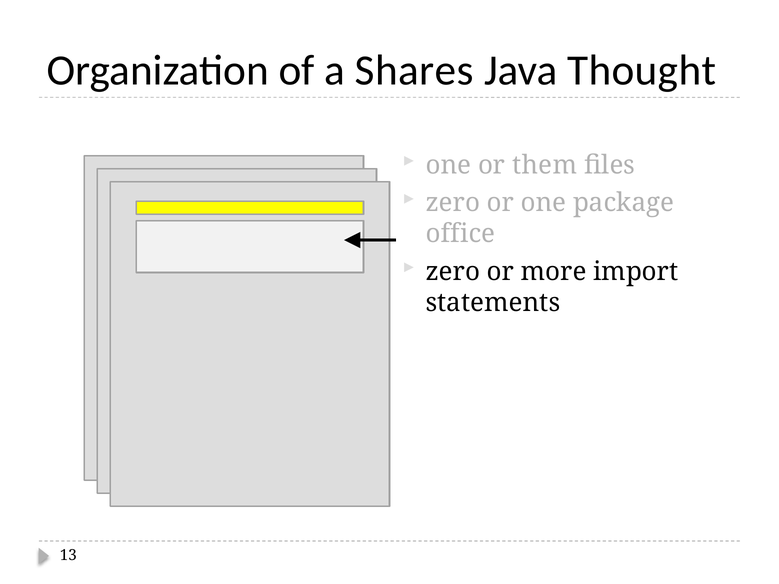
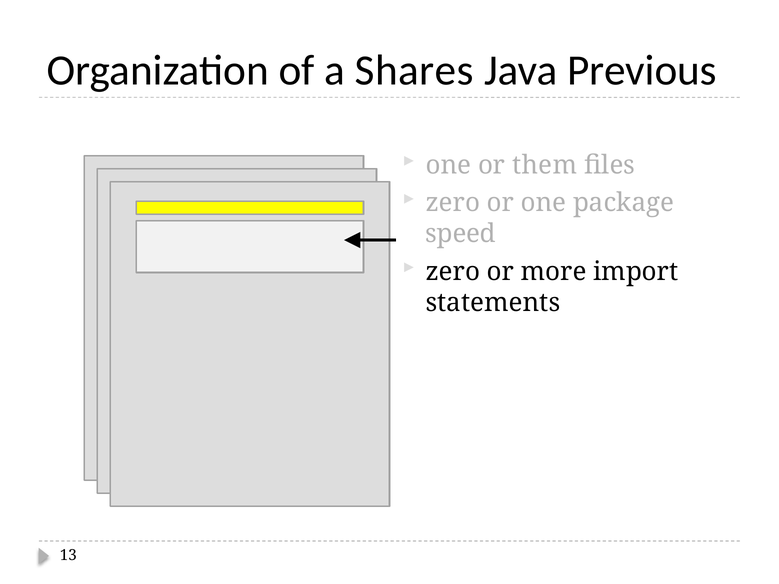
Thought: Thought -> Previous (642, 71)
office: office -> speed (461, 234)
